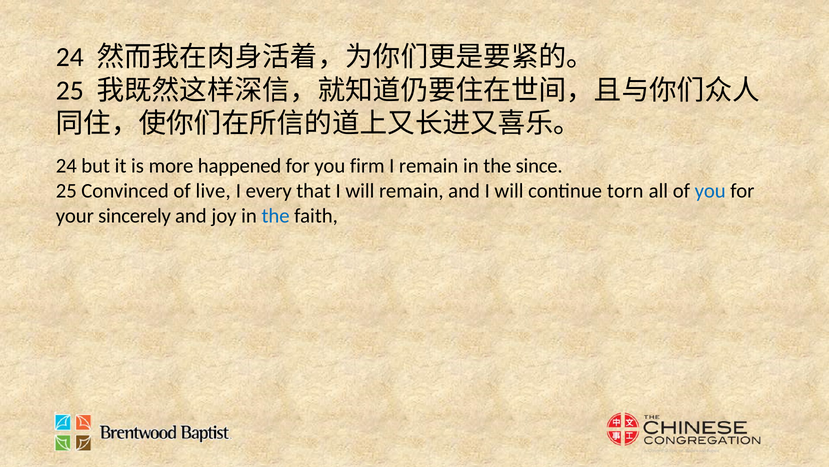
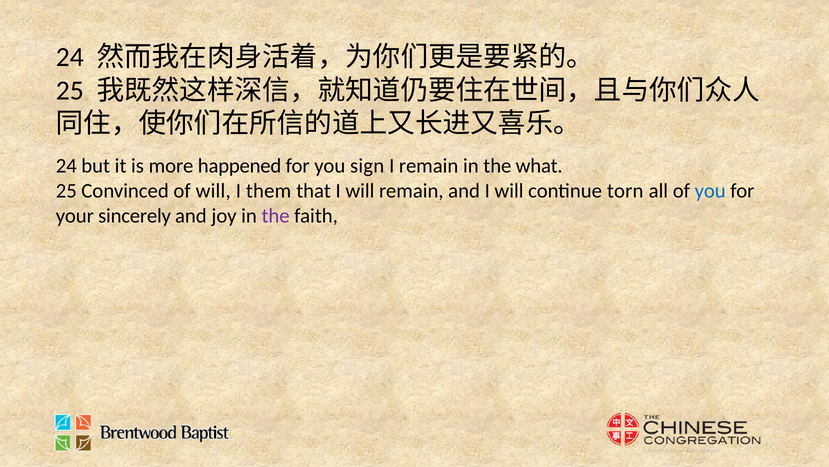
firm: firm -> sign (367, 166)
since: since -> what (539, 166)
of live: live -> will (213, 191)
every: every -> them (269, 191)
the colour: blue -> purple (276, 216)
